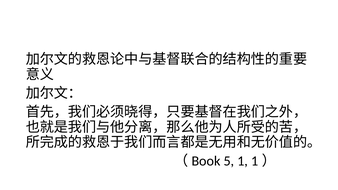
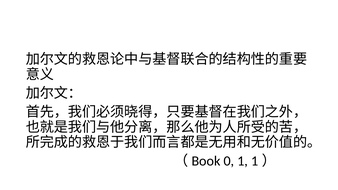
5: 5 -> 0 (229, 161)
